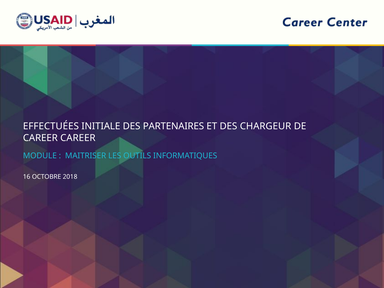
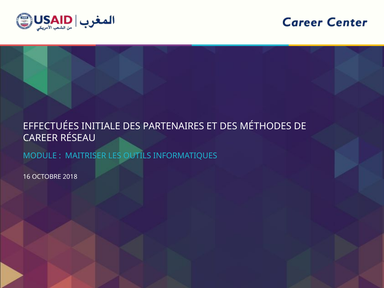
CHARGEUR: CHARGEUR -> MÉTHODES (266, 126)
CAREER CAREER: CAREER -> RÉSEAU (78, 138)
